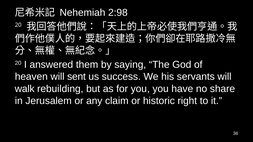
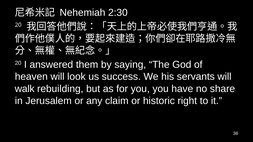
2:98: 2:98 -> 2:30 (118, 13)
sent: sent -> look (76, 77)
